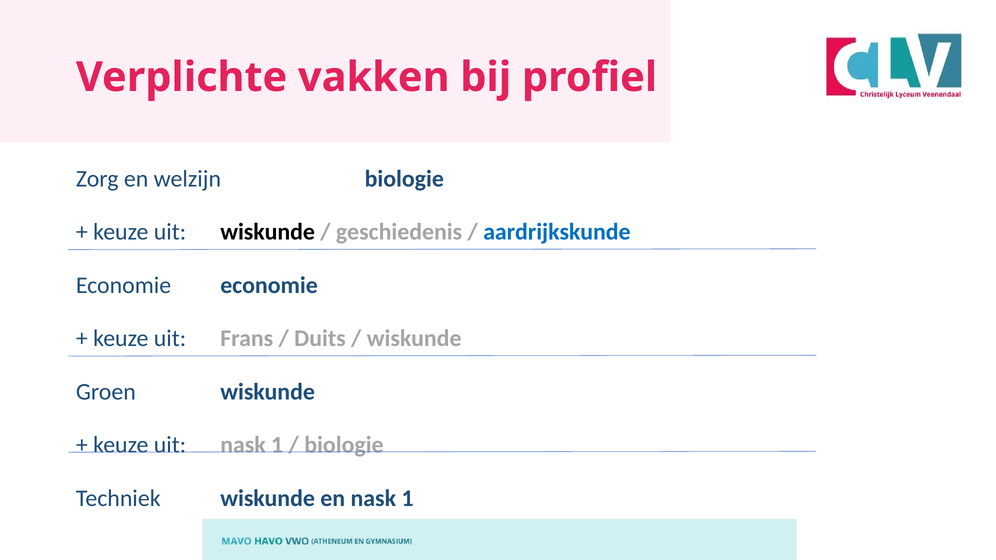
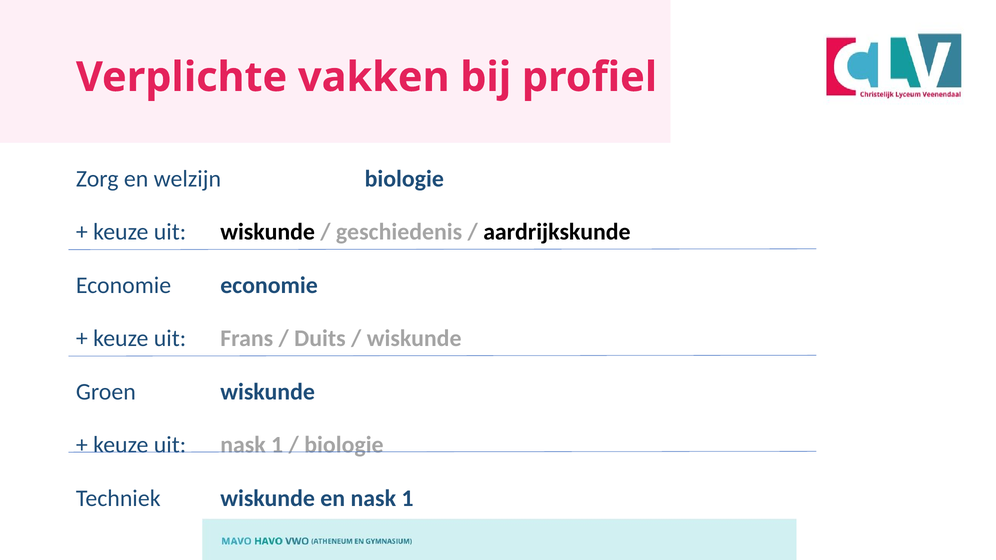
aardrijkskunde colour: blue -> black (557, 232)
